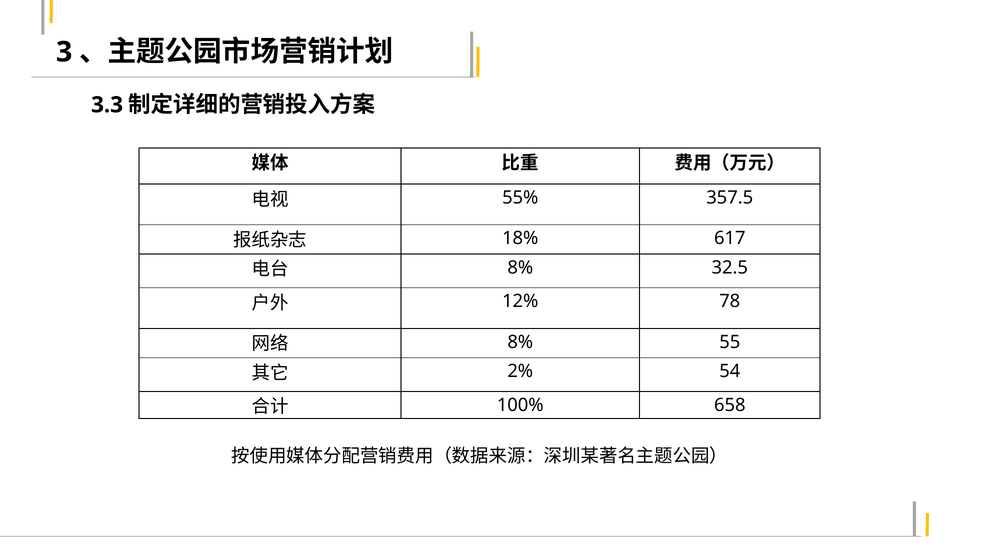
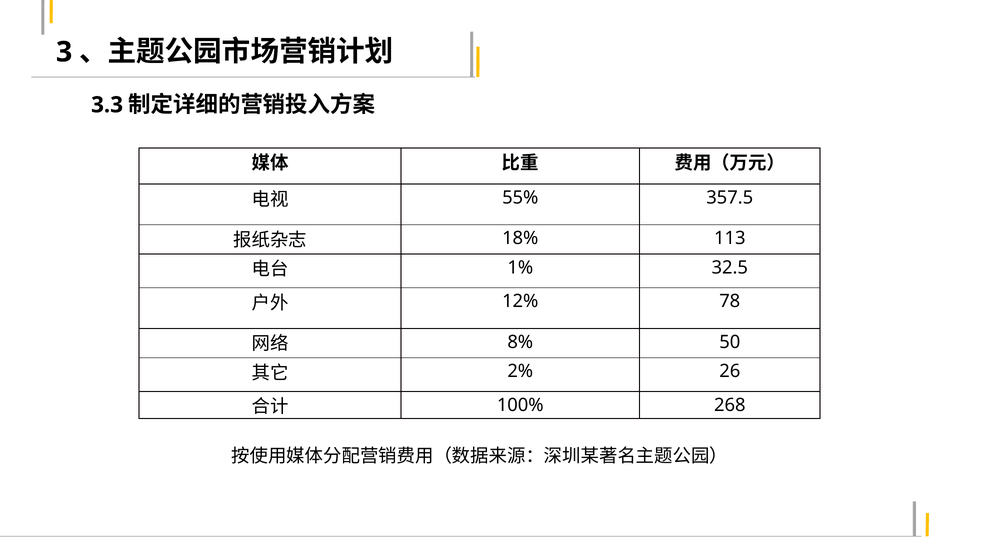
617: 617 -> 113 (730, 238)
8%: 8% -> 1% (520, 267)
55: 55 -> 50 (730, 342)
54: 54 -> 26 (730, 371)
658: 658 -> 268 (730, 405)
